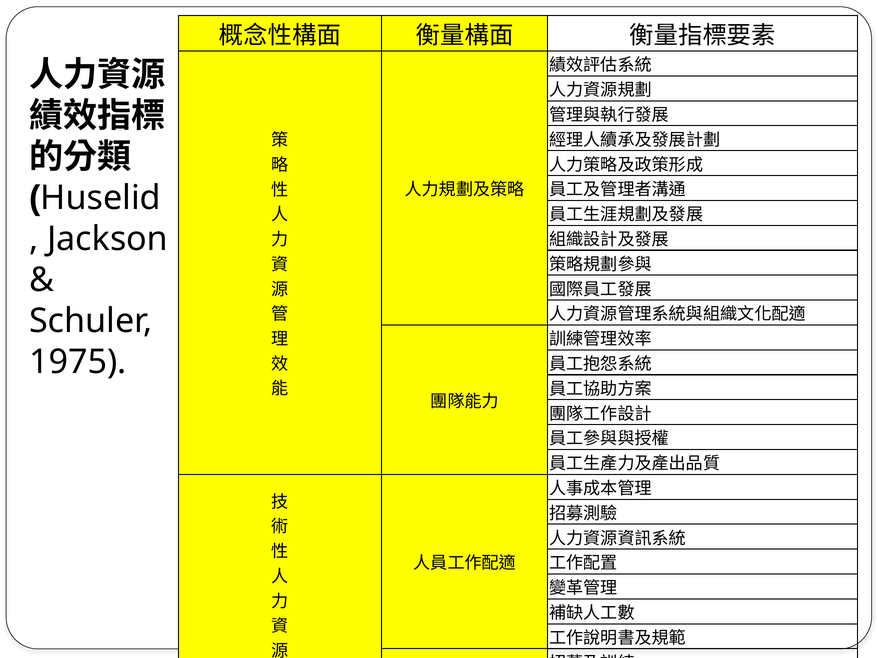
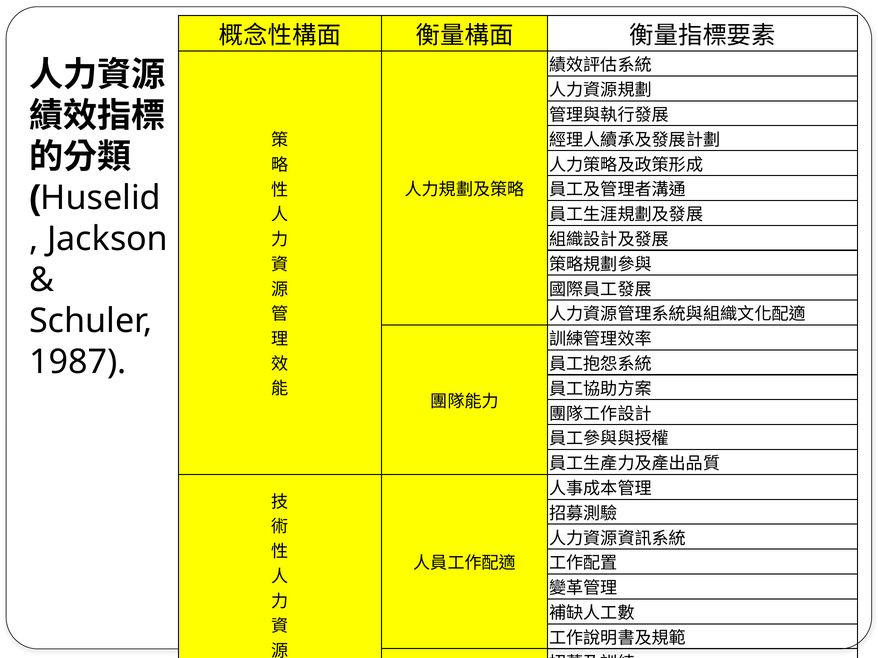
1975: 1975 -> 1987 (78, 362)
